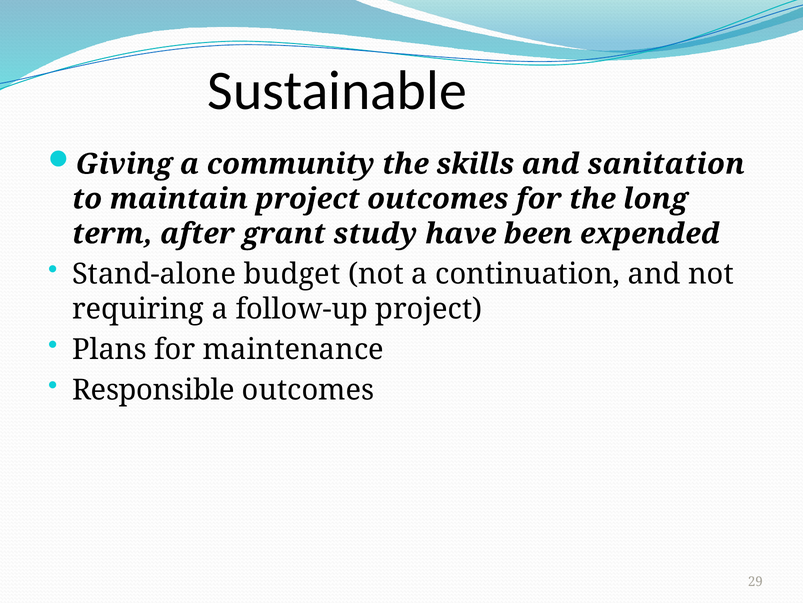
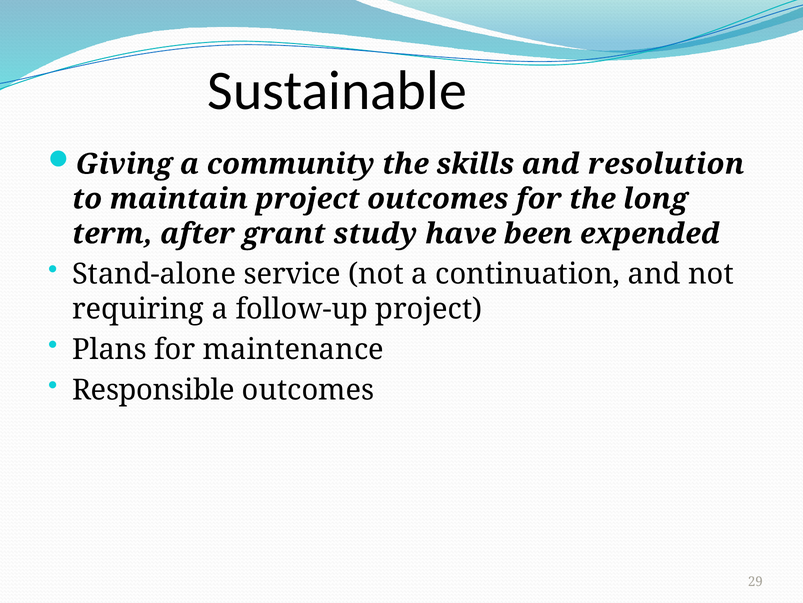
sanitation: sanitation -> resolution (666, 164)
budget: budget -> service (292, 274)
